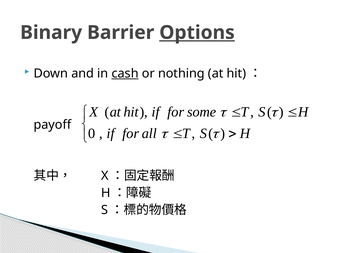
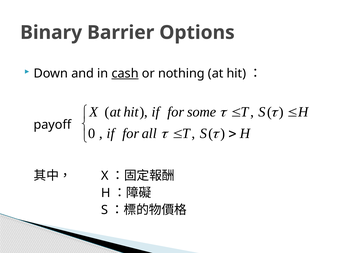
Options underline: present -> none (197, 33)
